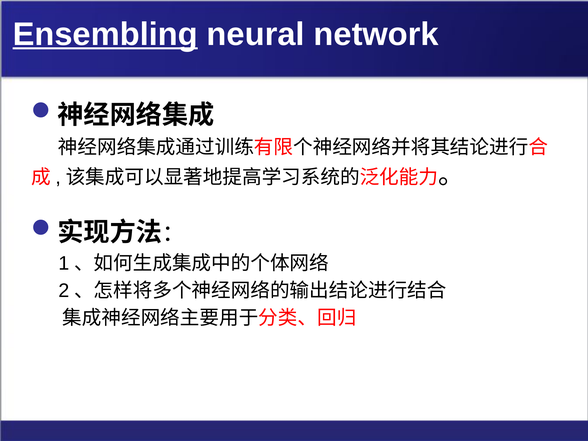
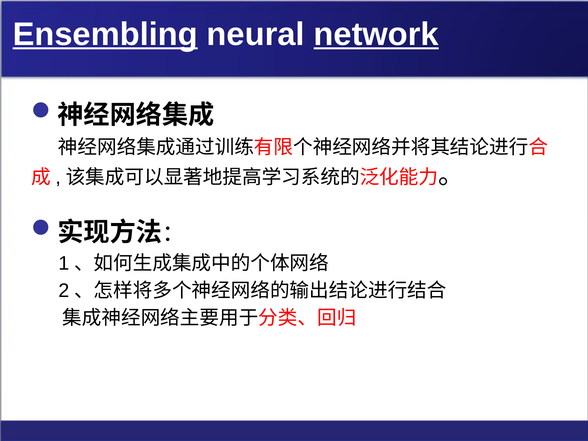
network underline: none -> present (376, 34)
